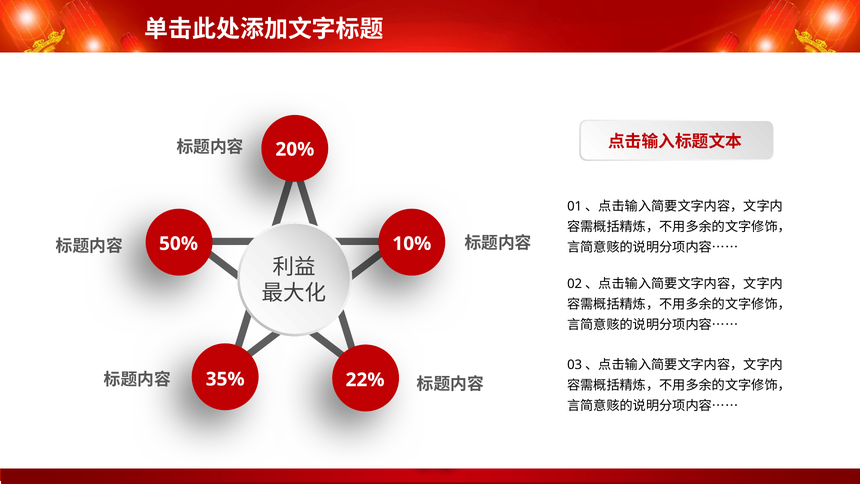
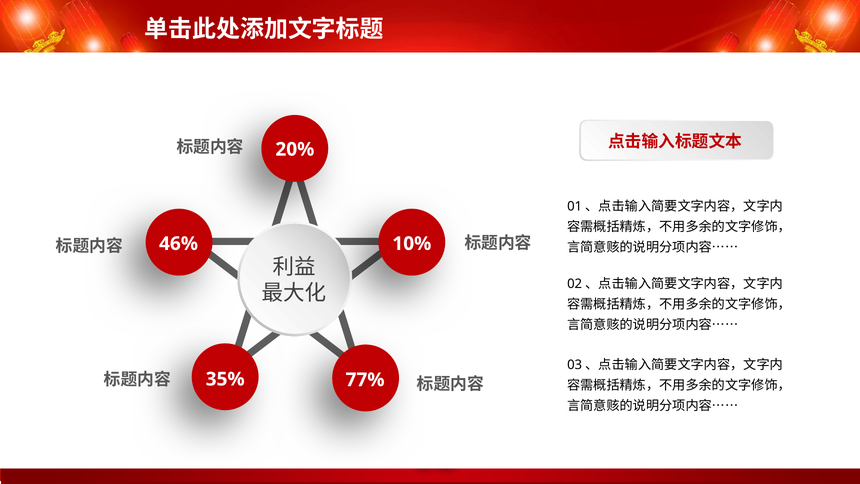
50%: 50% -> 46% (179, 244)
22%: 22% -> 77% (365, 380)
